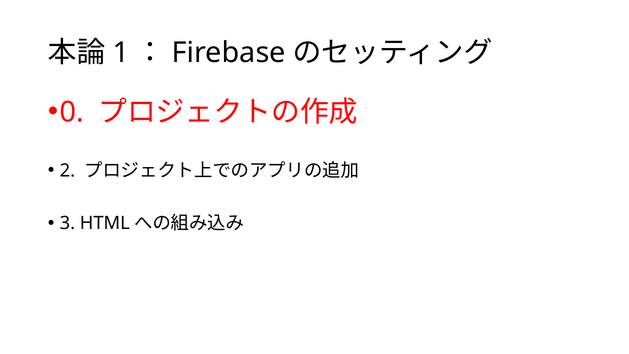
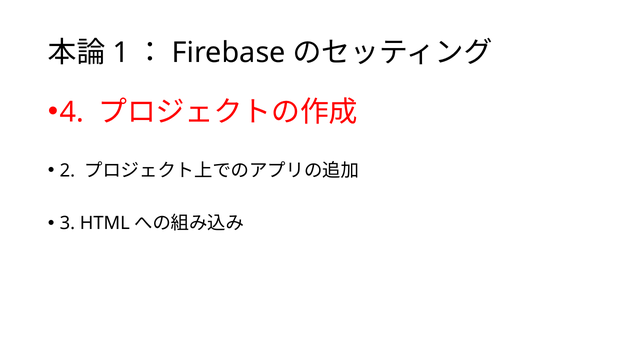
0: 0 -> 4 (72, 112)
